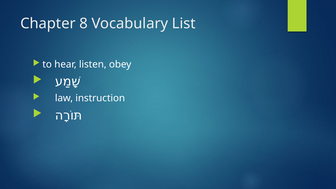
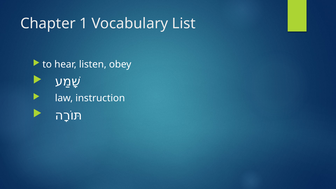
8: 8 -> 1 (84, 24)
